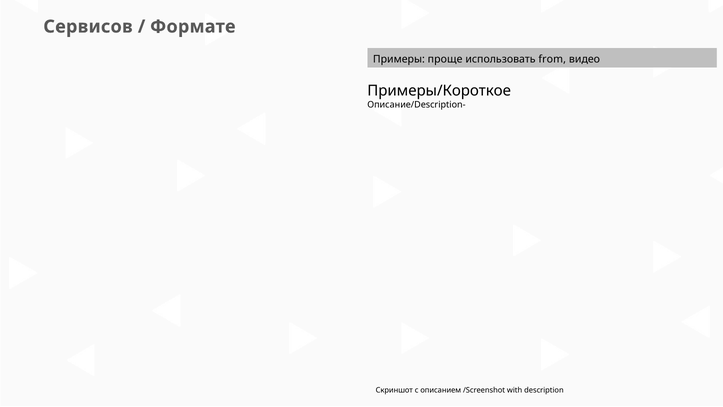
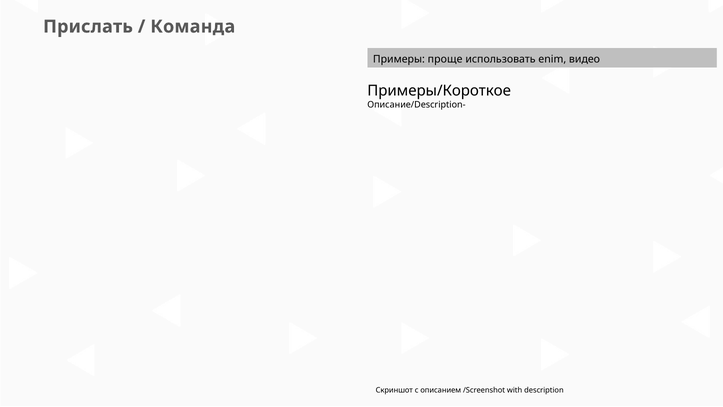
Сервисов: Сервисов -> Прислать (88, 27)
Формате: Формате -> Команда (193, 27)
from: from -> enim (552, 59)
